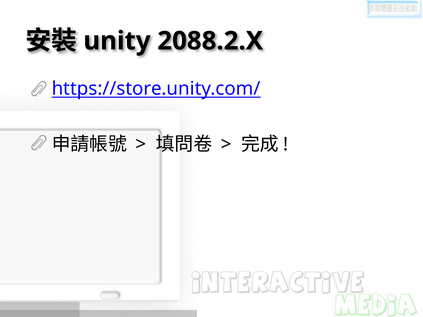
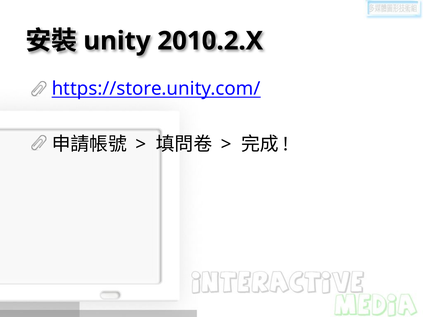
2088.2.X: 2088.2.X -> 2010.2.X (210, 41)
